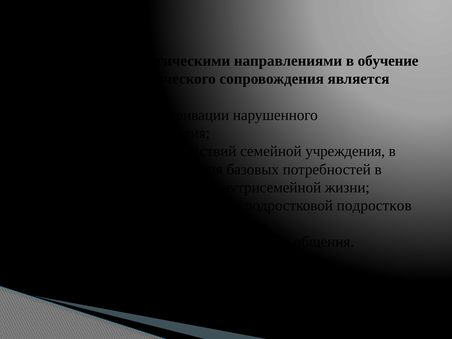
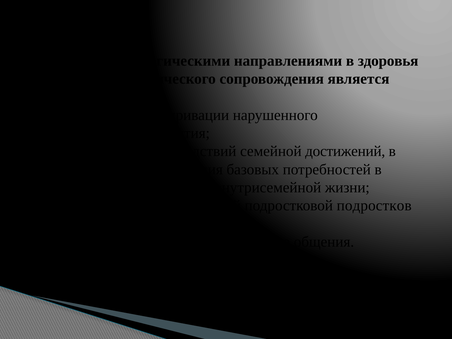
обучение: обучение -> здоровья (388, 61)
учреждения: учреждения -> достижений (345, 151)
